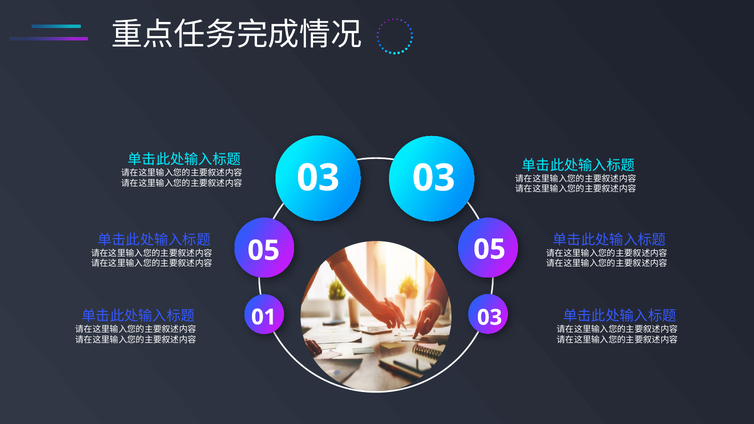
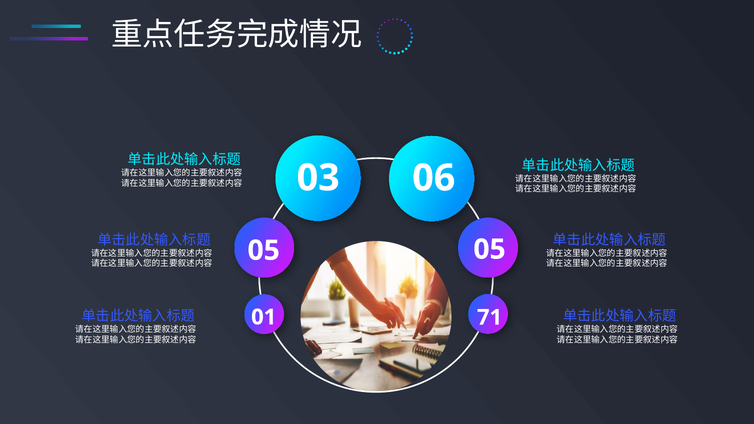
03: 03 -> 06 (434, 178)
01 03: 03 -> 71 (490, 318)
